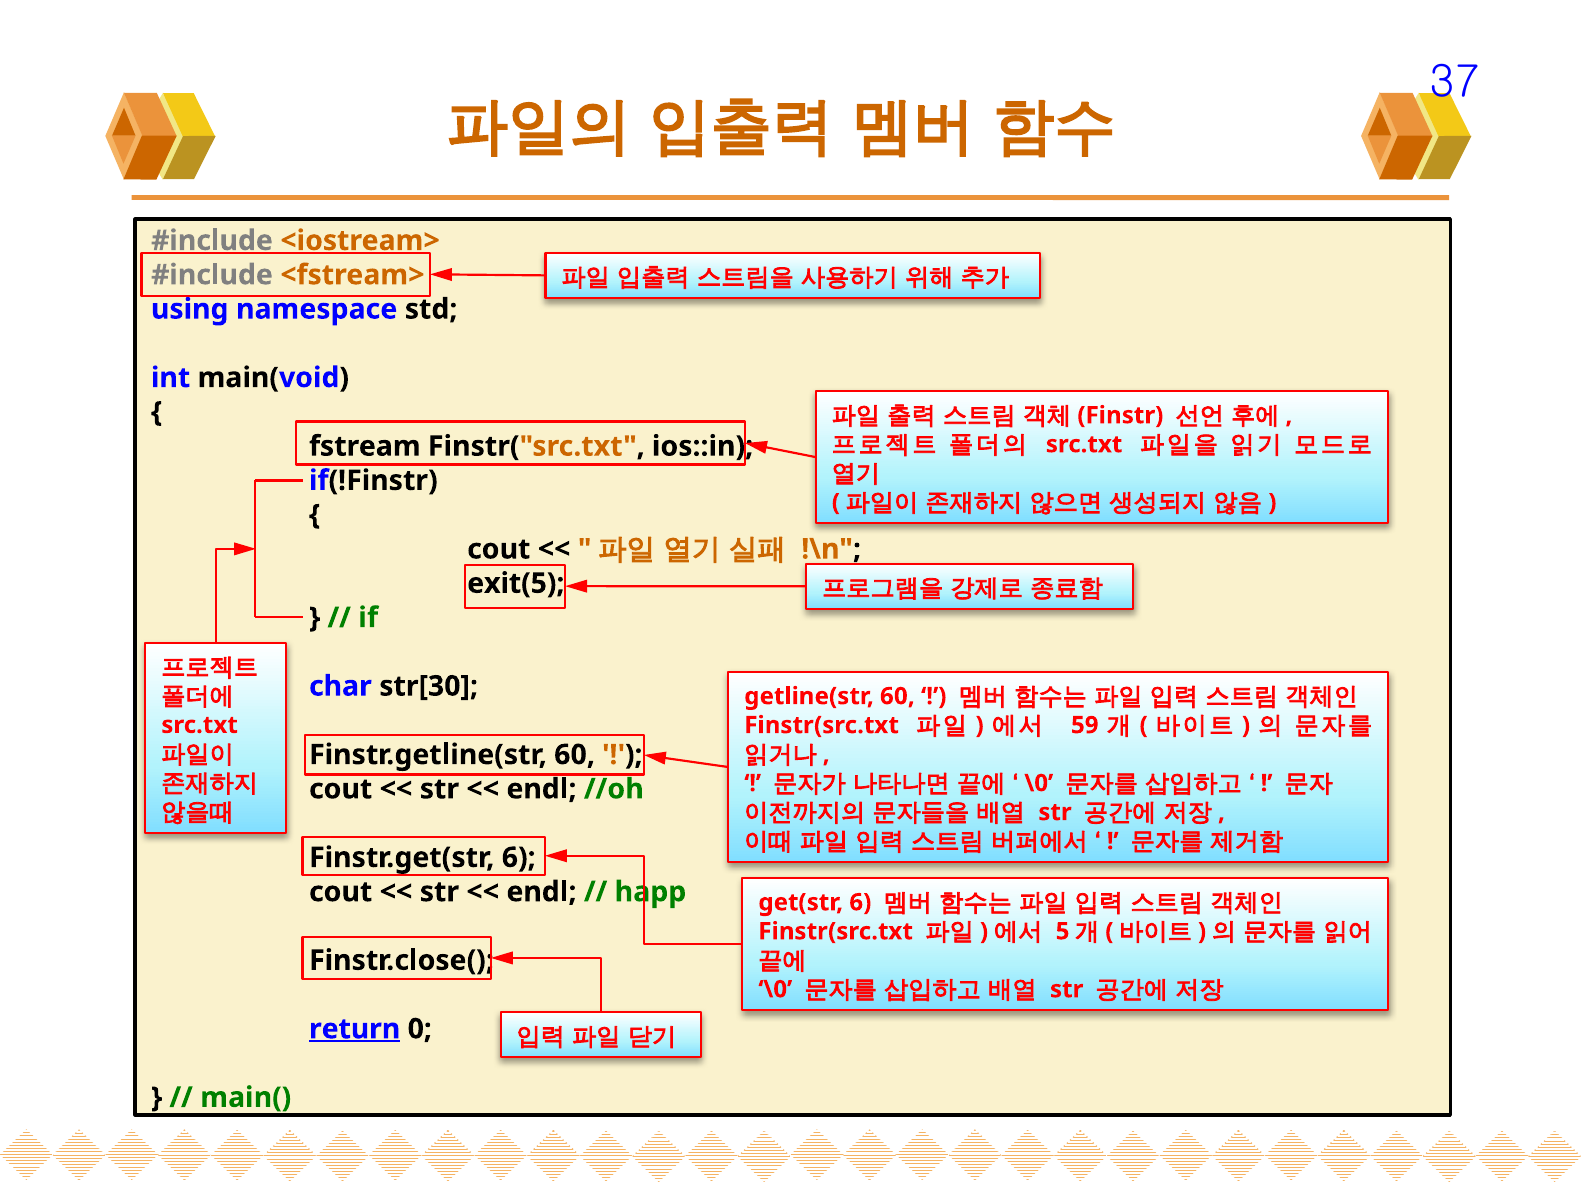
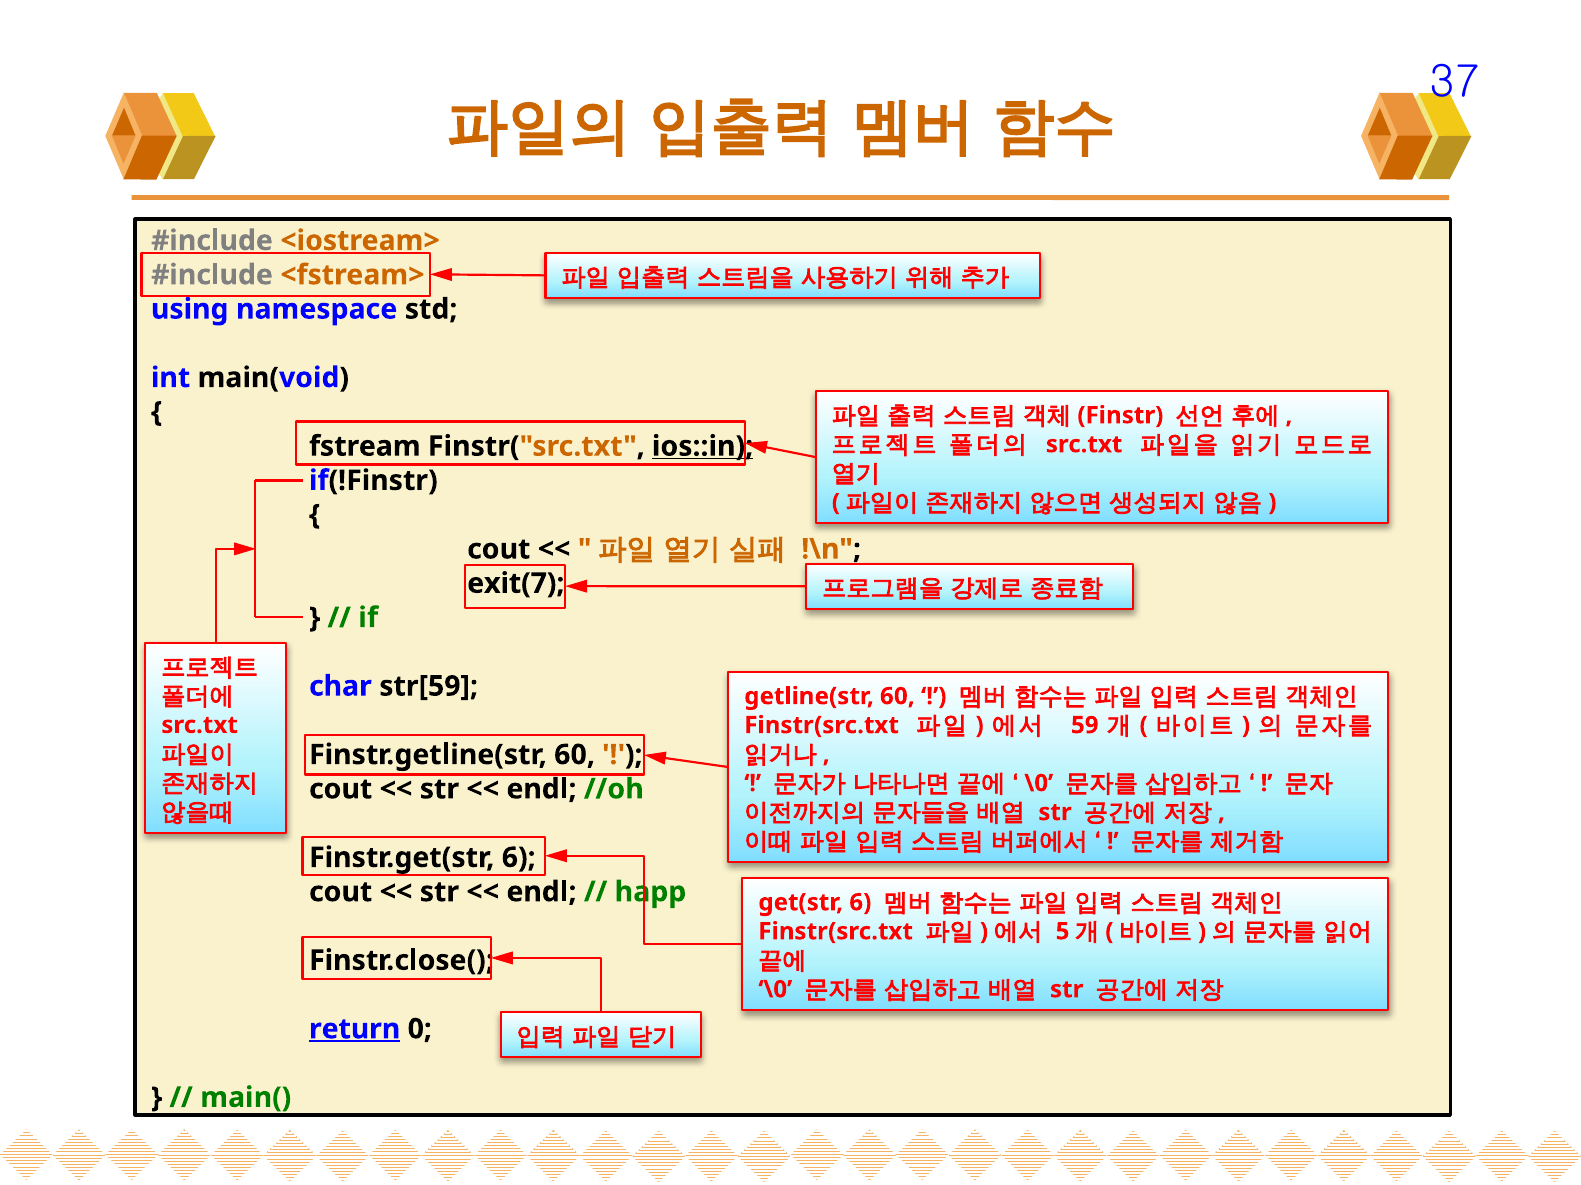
ios::in underline: none -> present (703, 447)
exit(5: exit(5 -> exit(7 (516, 584)
str[30: str[30 -> str[59 (429, 687)
